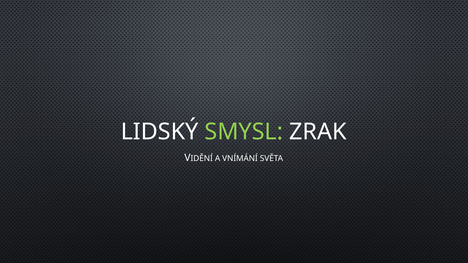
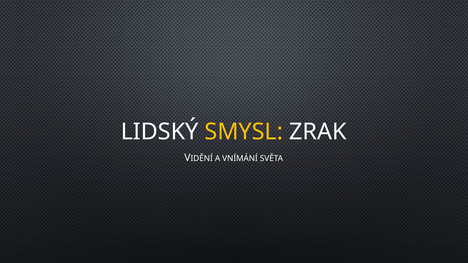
SMYSL colour: light green -> yellow (244, 132)
